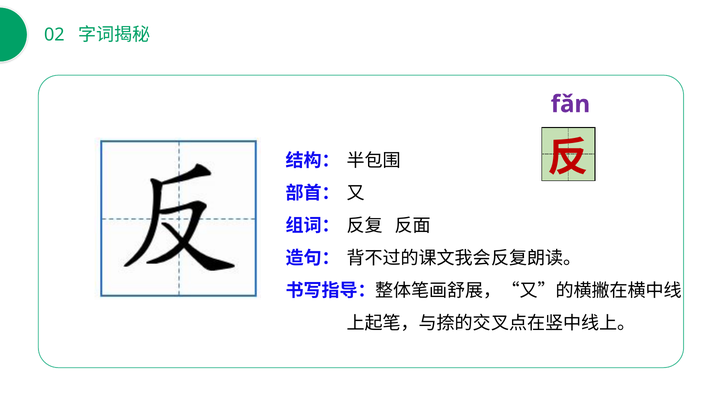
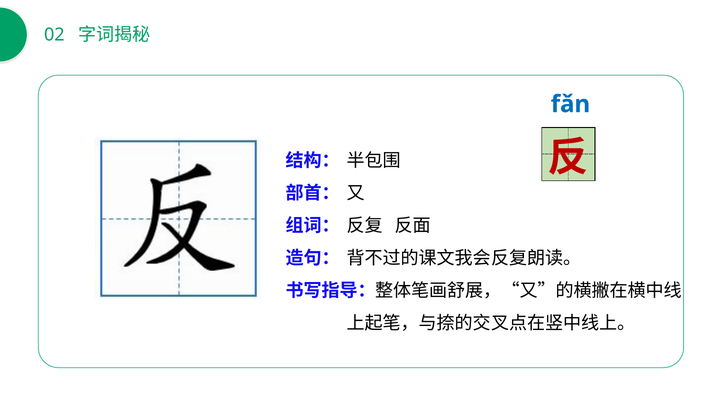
fǎn colour: purple -> blue (570, 104)
